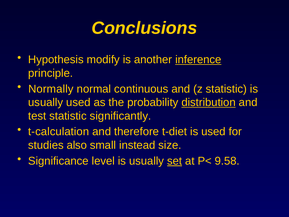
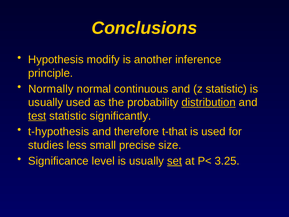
inference underline: present -> none (198, 60)
test underline: none -> present (37, 116)
t-calculation: t-calculation -> t-hypothesis (59, 132)
t-diet: t-diet -> t-that (175, 132)
also: also -> less (77, 145)
instead: instead -> precise (137, 145)
9.58: 9.58 -> 3.25 (227, 161)
